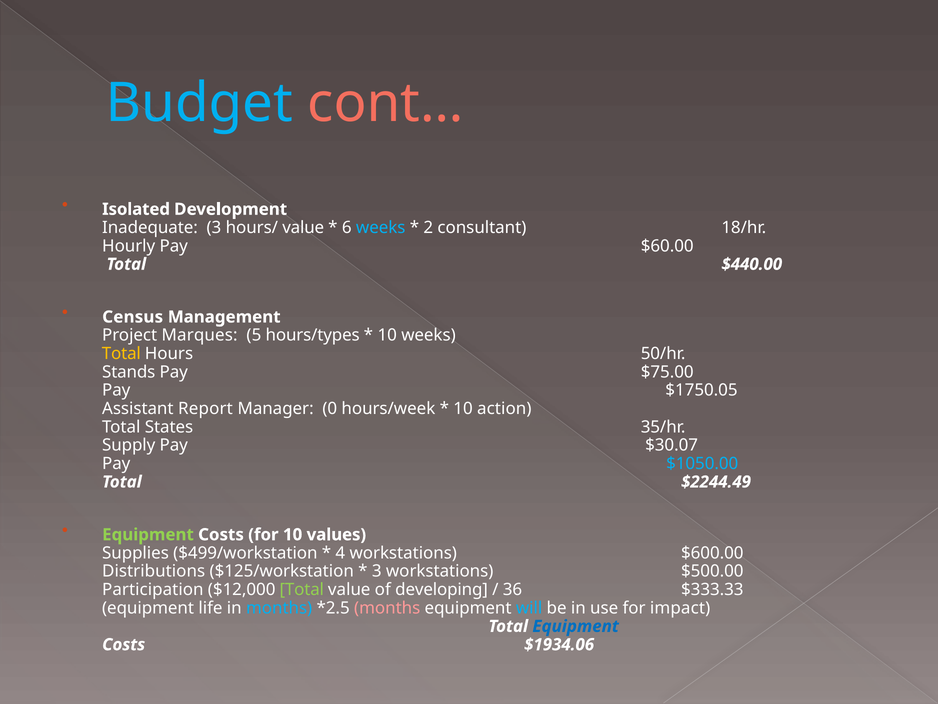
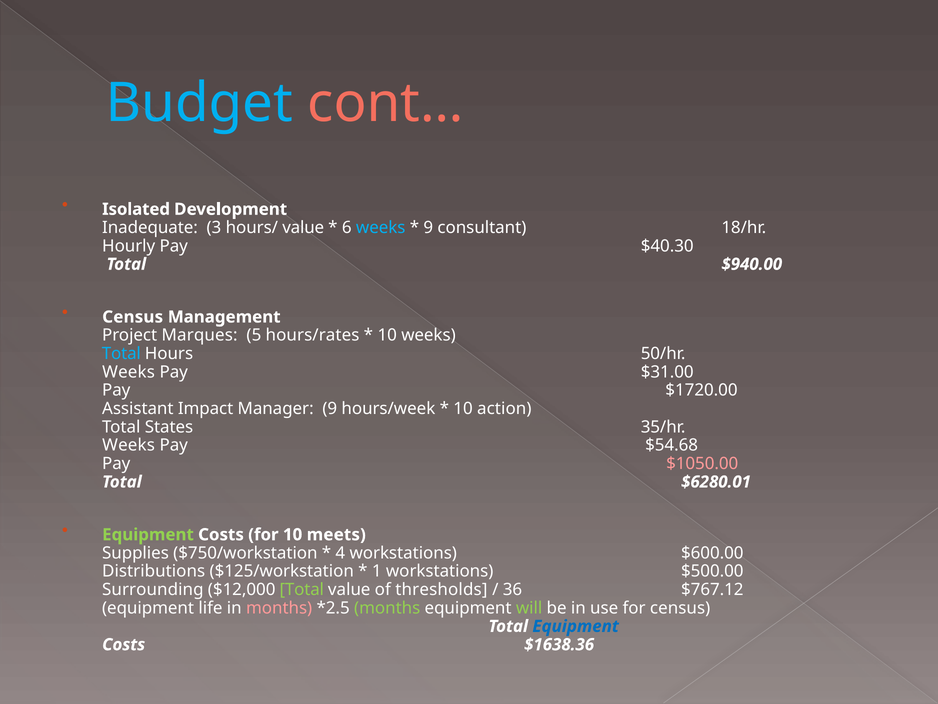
2: 2 -> 9 (428, 227)
$60.00: $60.00 -> $40.30 (667, 246)
$440.00: $440.00 -> $940.00 (752, 264)
hours/types: hours/types -> hours/rates (313, 335)
Total colour: yellow -> light blue (121, 353)
Stands: Stands -> Weeks (129, 372)
$75.00: $75.00 -> $31.00 (667, 372)
$1750.05: $1750.05 -> $1720.00 (701, 390)
Report: Report -> Impact (206, 408)
Manager 0: 0 -> 9 (330, 408)
Supply: Supply -> Weeks (129, 445)
$30.07: $30.07 -> $54.68 (672, 445)
$1050.00 colour: light blue -> pink (702, 463)
$2244.49: $2244.49 -> $6280.01 (716, 482)
values: values -> meets (336, 534)
$499/workstation: $499/workstation -> $750/workstation (245, 553)
3: 3 -> 1 (377, 571)
Participation: Participation -> Surrounding (153, 589)
developing: developing -> thresholds (441, 589)
$333.33: $333.33 -> $767.12 (712, 589)
months colour: light blue -> pink (279, 608)
months colour: pink -> light green (387, 608)
will colour: light blue -> light green (529, 608)
for impact: impact -> census (680, 608)
$1934.06: $1934.06 -> $1638.36 (559, 644)
